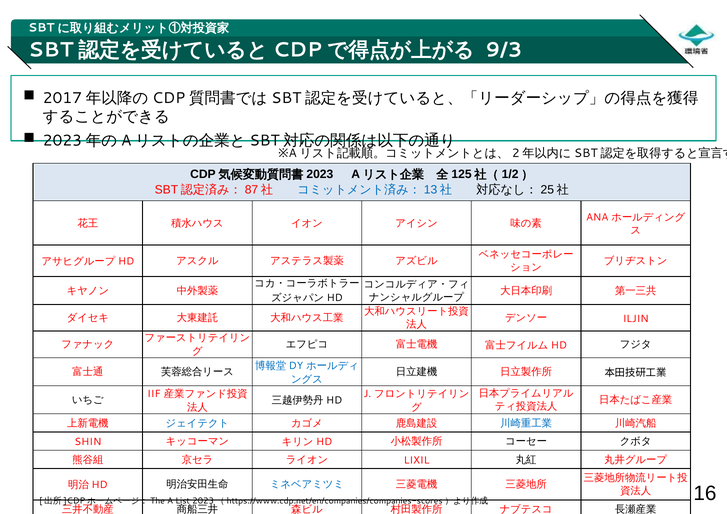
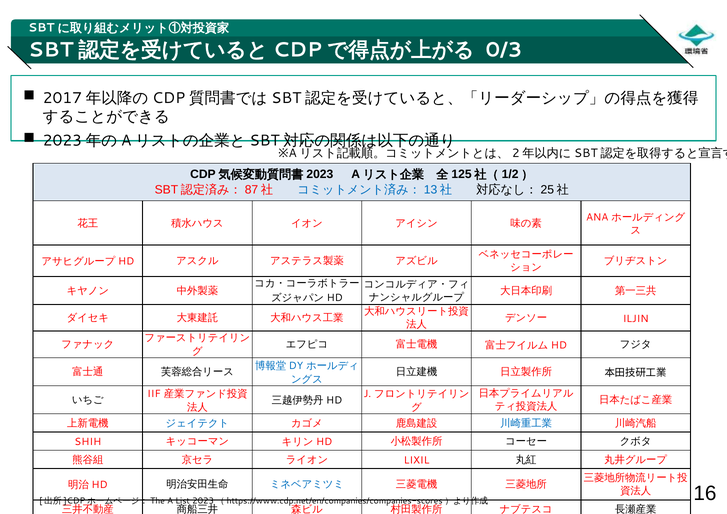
9/3: 9/3 -> 0/3 (504, 50)
SHIN: SHIN -> SHIH (88, 442)
